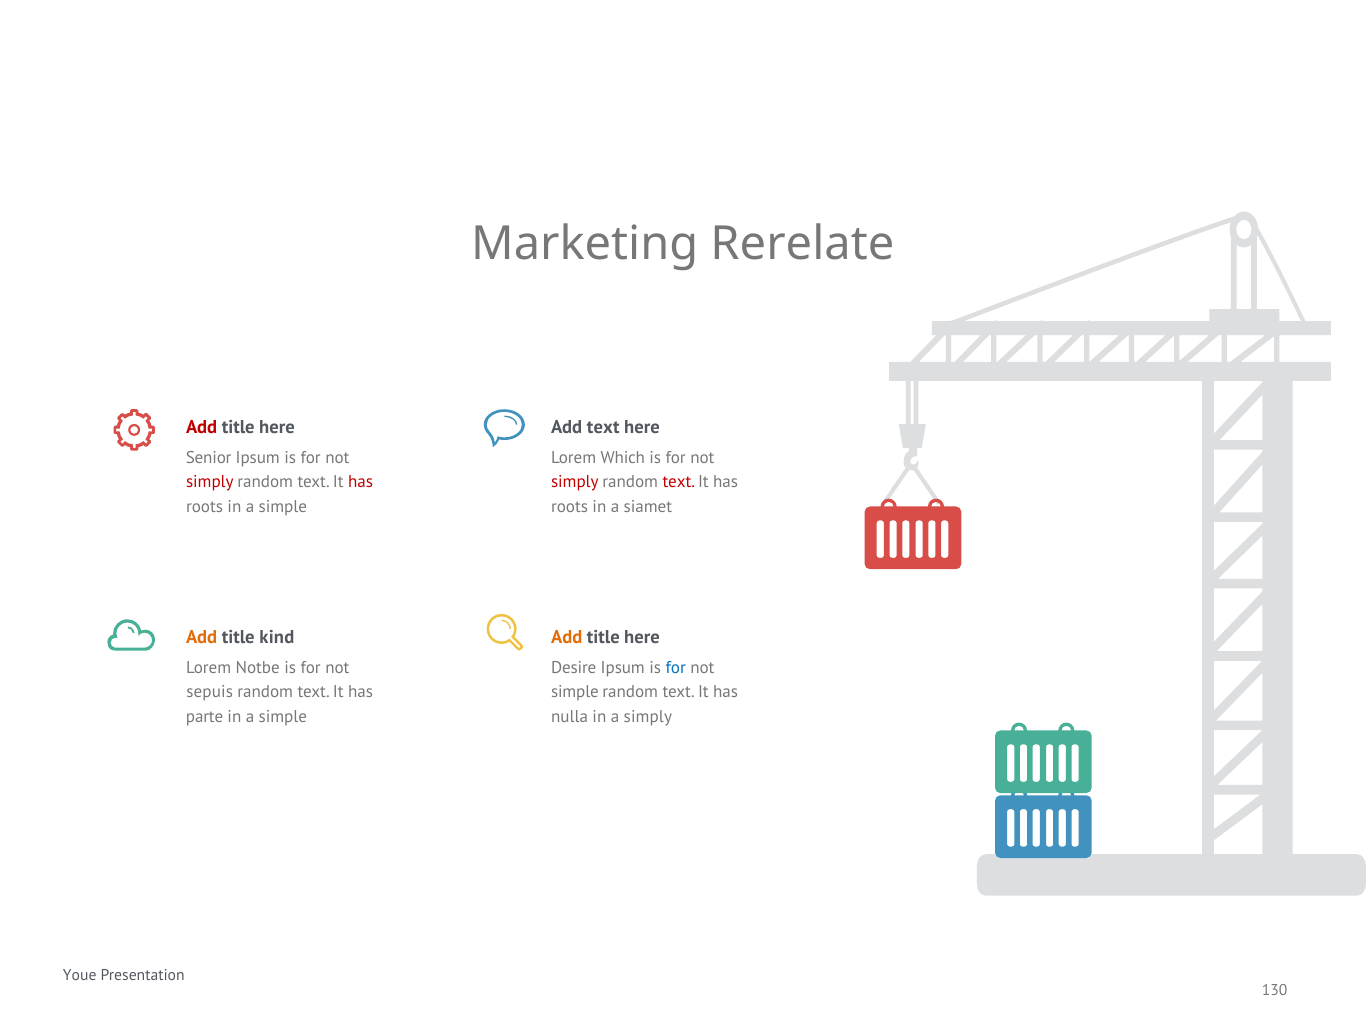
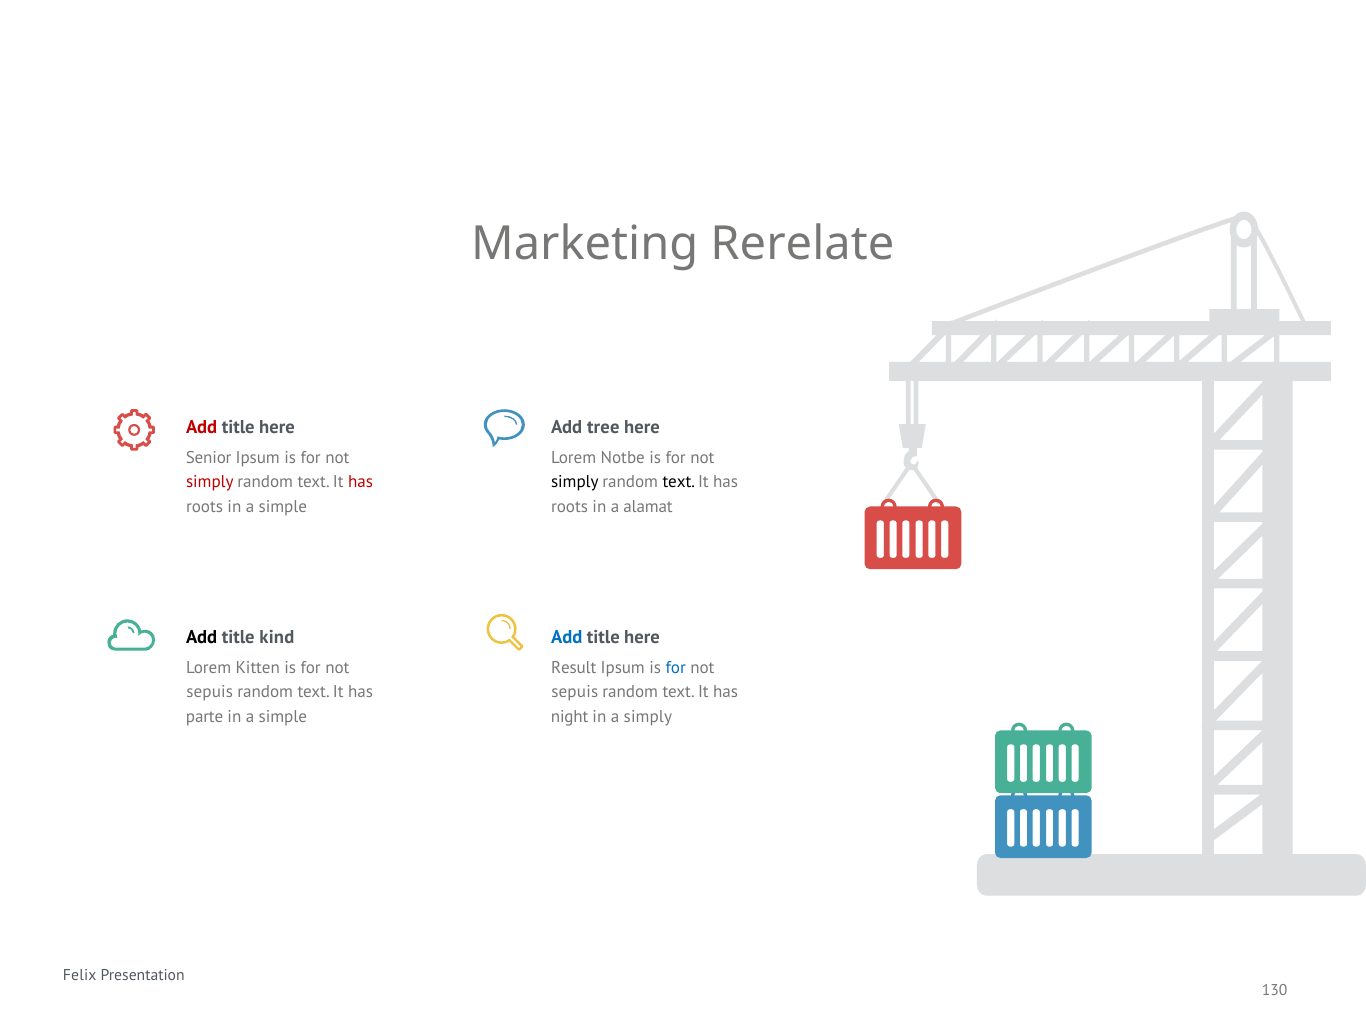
Add text: text -> tree (603, 428)
Which: Which -> Notbe (623, 458)
simply colour: red -> black (575, 483)
text colour: red -> black (679, 483)
siamet: siamet -> alamat (648, 507)
Add colour: orange -> black (202, 638)
Add colour: orange -> blue (567, 638)
Notbe: Notbe -> Kitten (258, 668)
Desire: Desire -> Result (574, 668)
simple: simple -> sepuis (575, 693)
nulla: nulla -> night (570, 717)
Youe: Youe -> Felix (80, 975)
